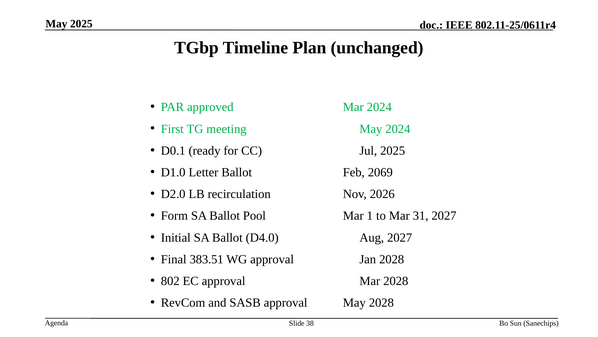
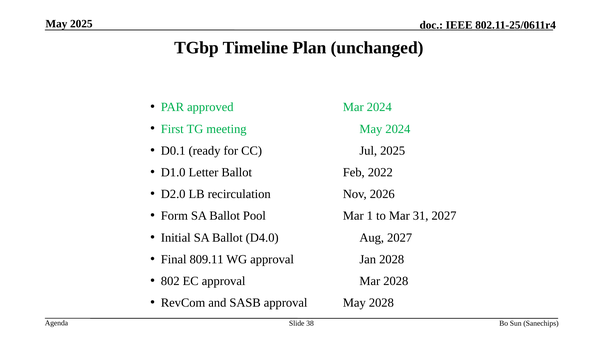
2069: 2069 -> 2022 (380, 172)
383.51: 383.51 -> 809.11 (207, 259)
